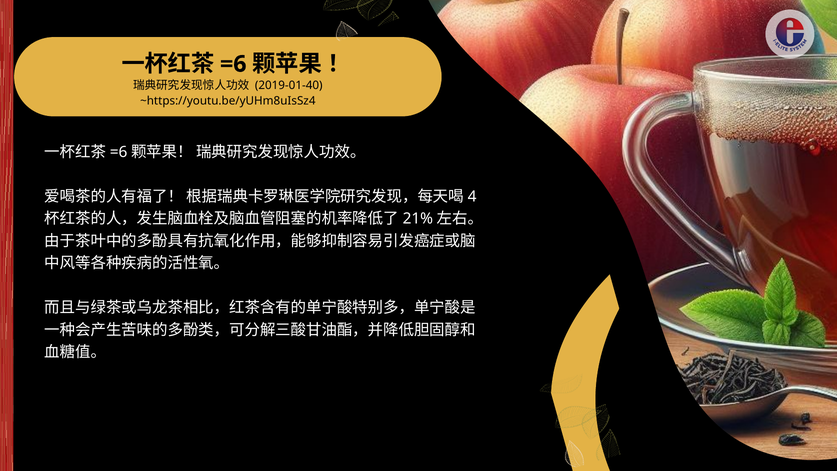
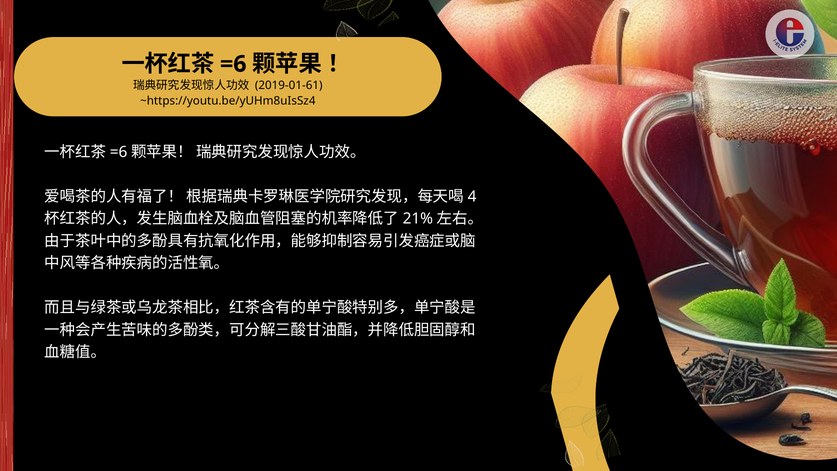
2019-01-40: 2019-01-40 -> 2019-01-61 (289, 86)
